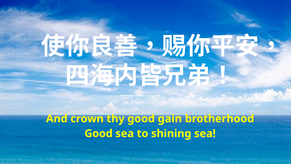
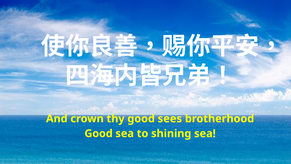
gain: gain -> sees (170, 118)
